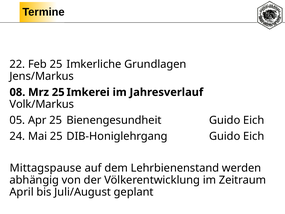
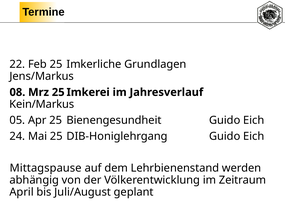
Volk/Markus: Volk/Markus -> Kein/Markus (42, 104)
